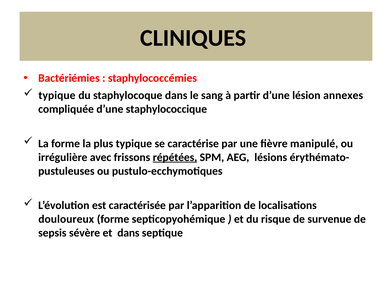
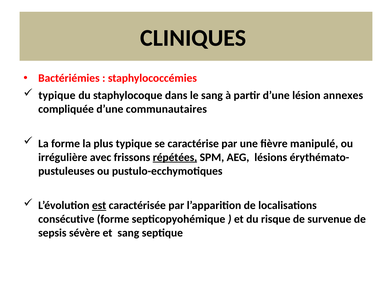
staphylococcique: staphylococcique -> communautaires (166, 109)
est underline: none -> present (99, 205)
douloureux: douloureux -> consécutive (66, 219)
et dans: dans -> sang (128, 233)
